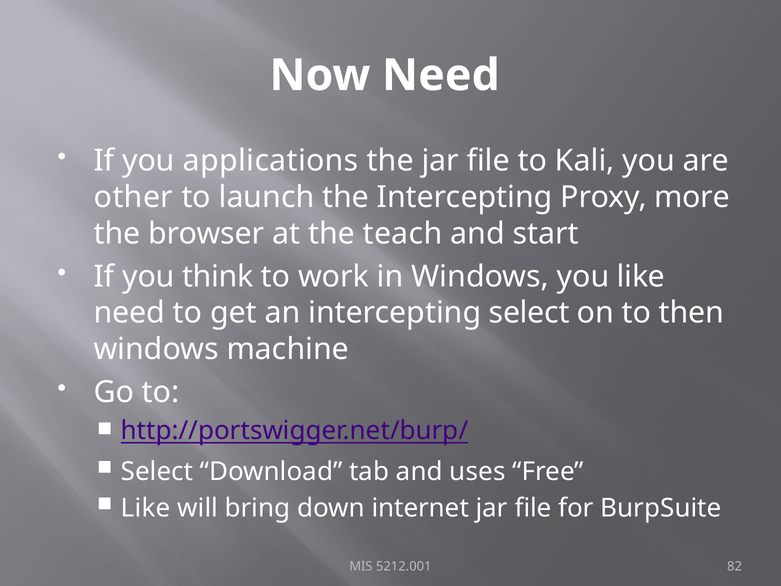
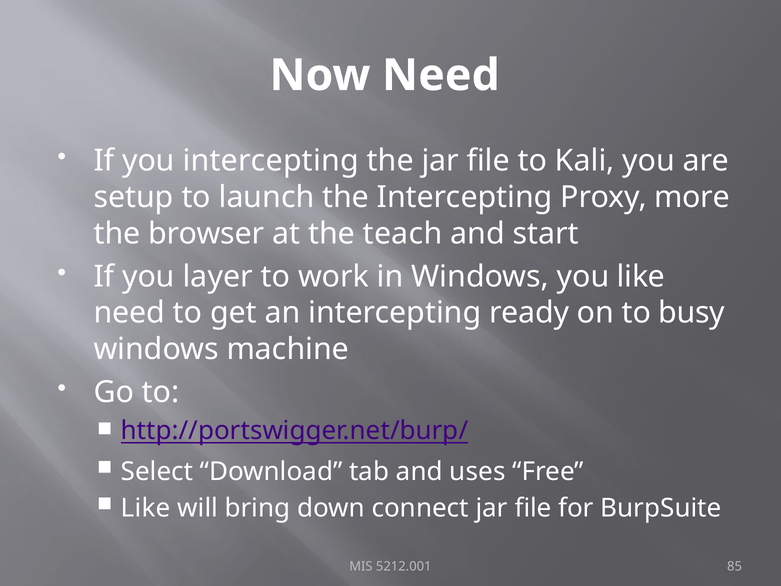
you applications: applications -> intercepting (271, 161)
other: other -> setup (134, 197)
think: think -> layer (218, 276)
intercepting select: select -> ready (529, 313)
then: then -> busy (692, 313)
internet: internet -> connect (420, 508)
82: 82 -> 85 (735, 566)
